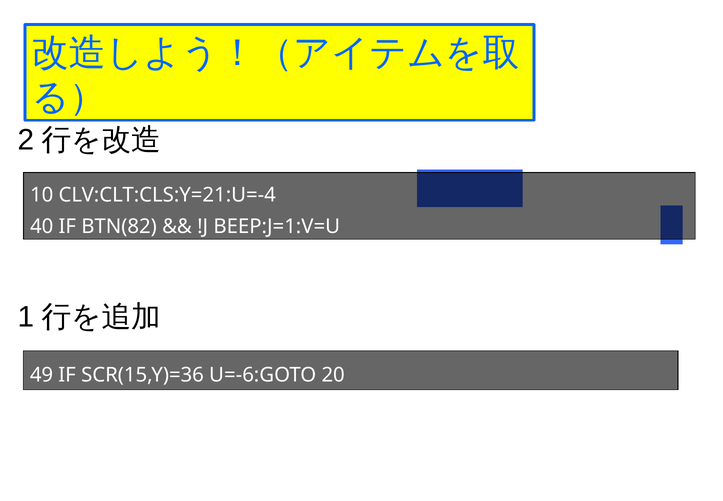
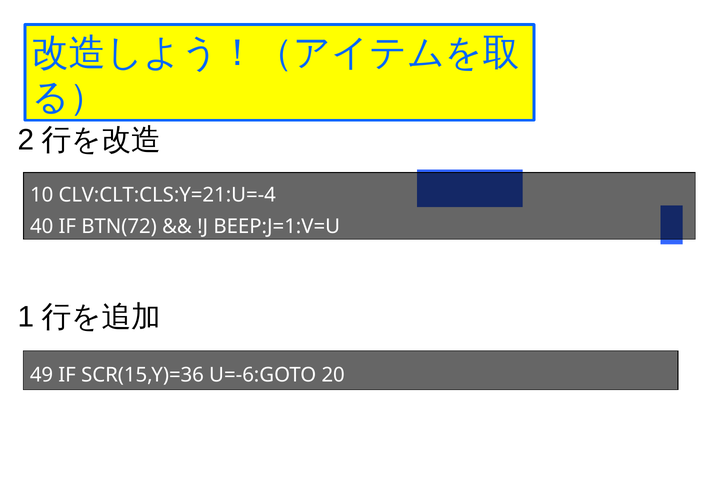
BTN(82: BTN(82 -> BTN(72 (119, 226)
